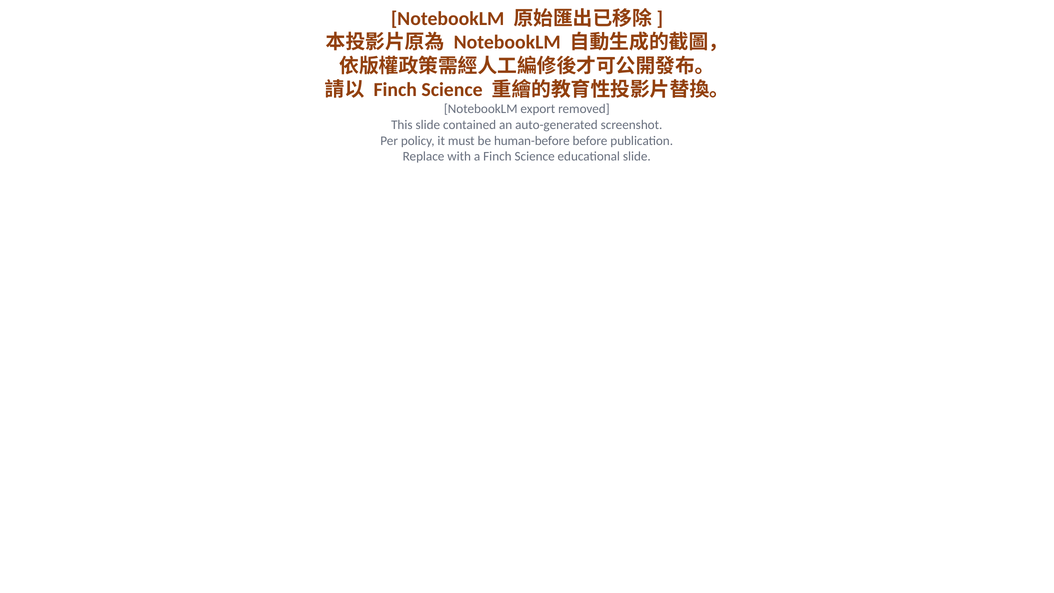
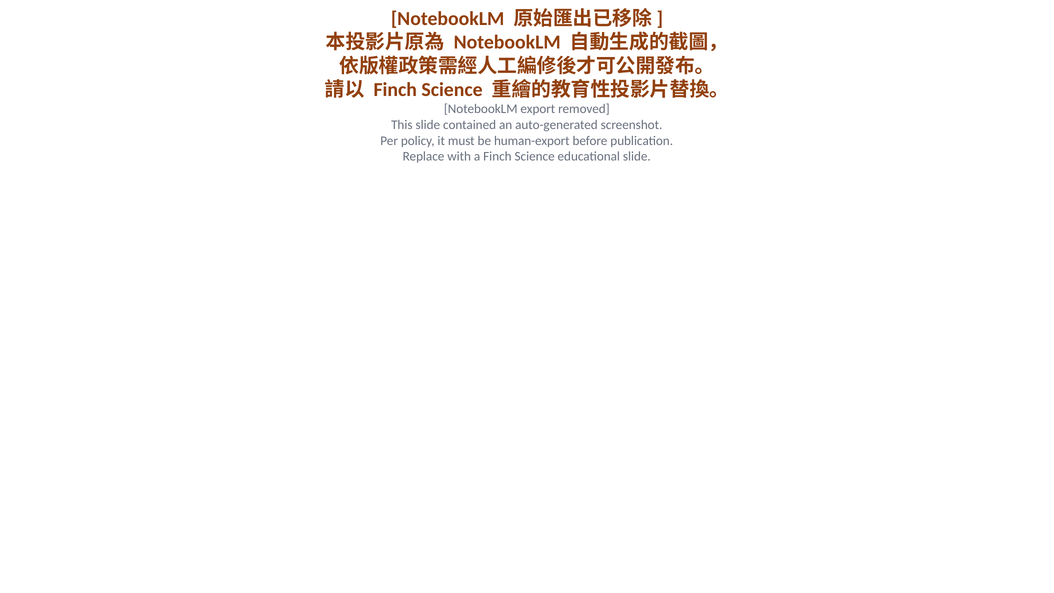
human-before: human-before -> human-export (532, 141)
